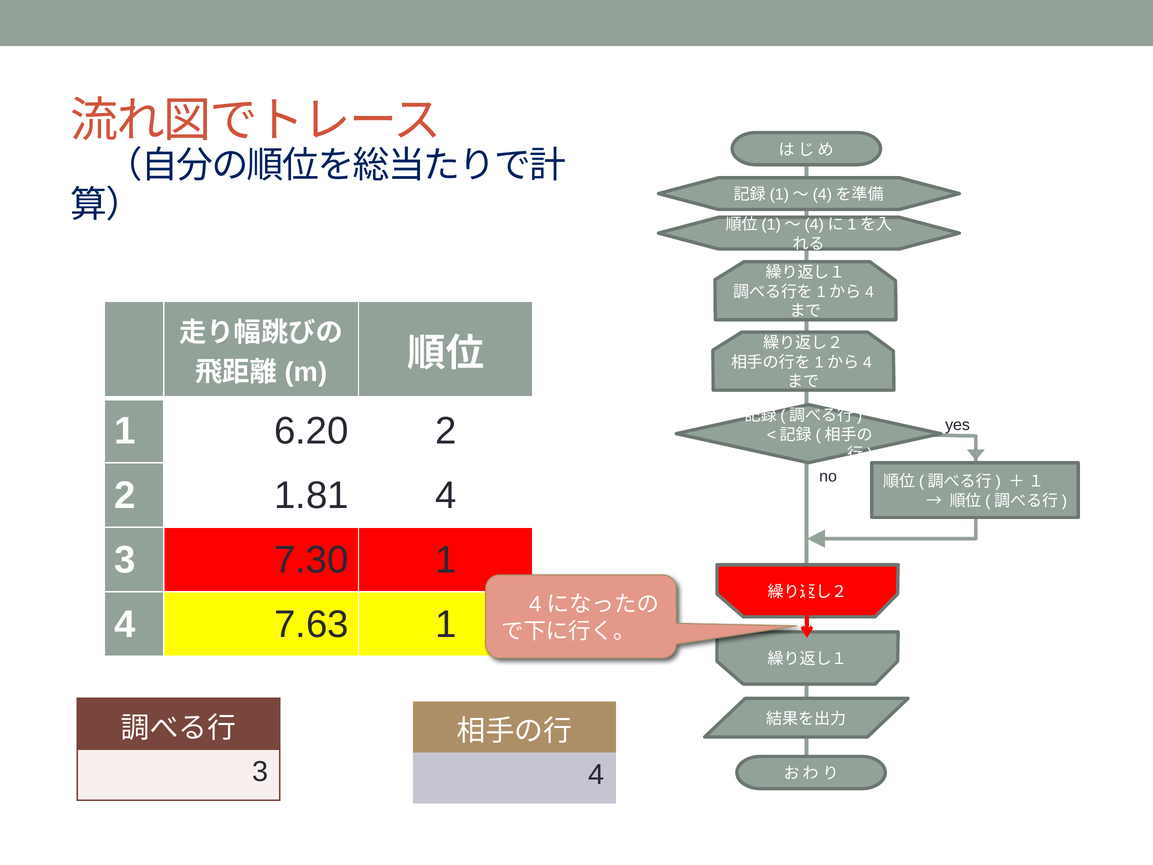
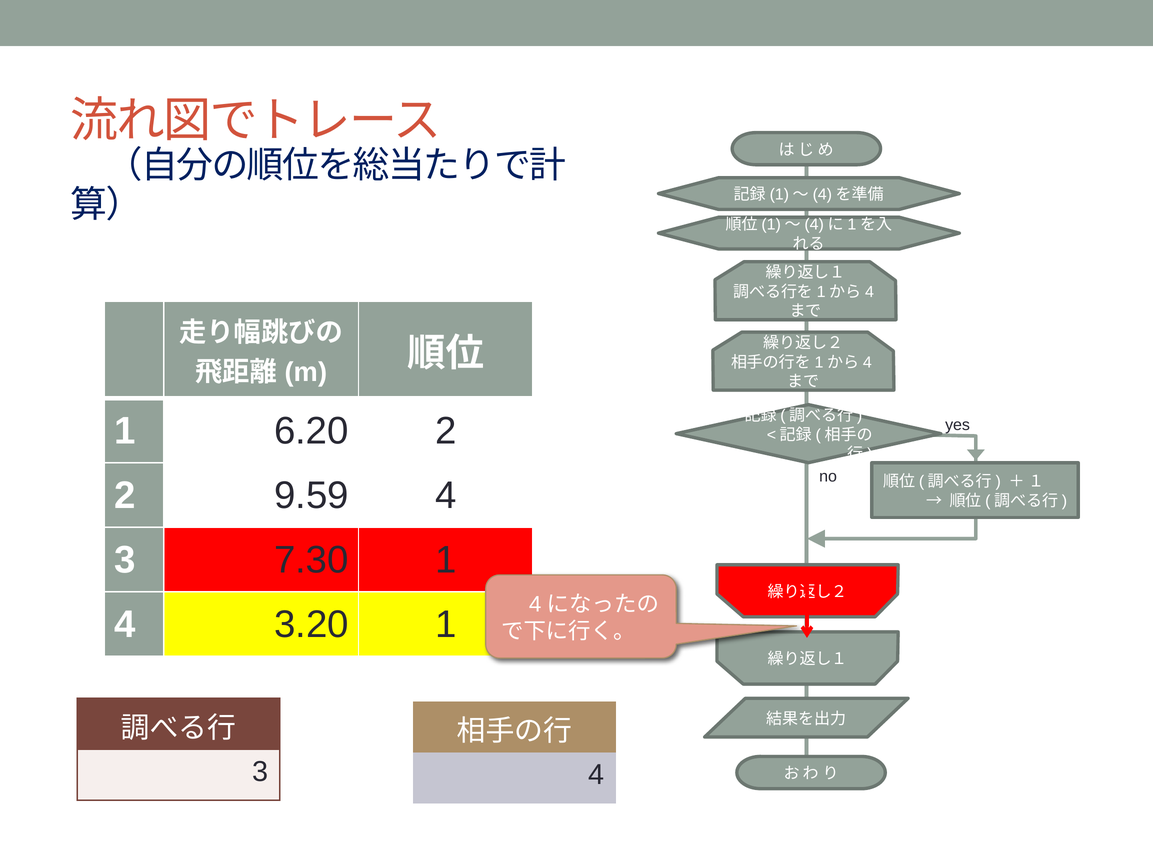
1.81: 1.81 -> 9.59 (311, 495)
7.63: 7.63 -> 3.20 (311, 625)
